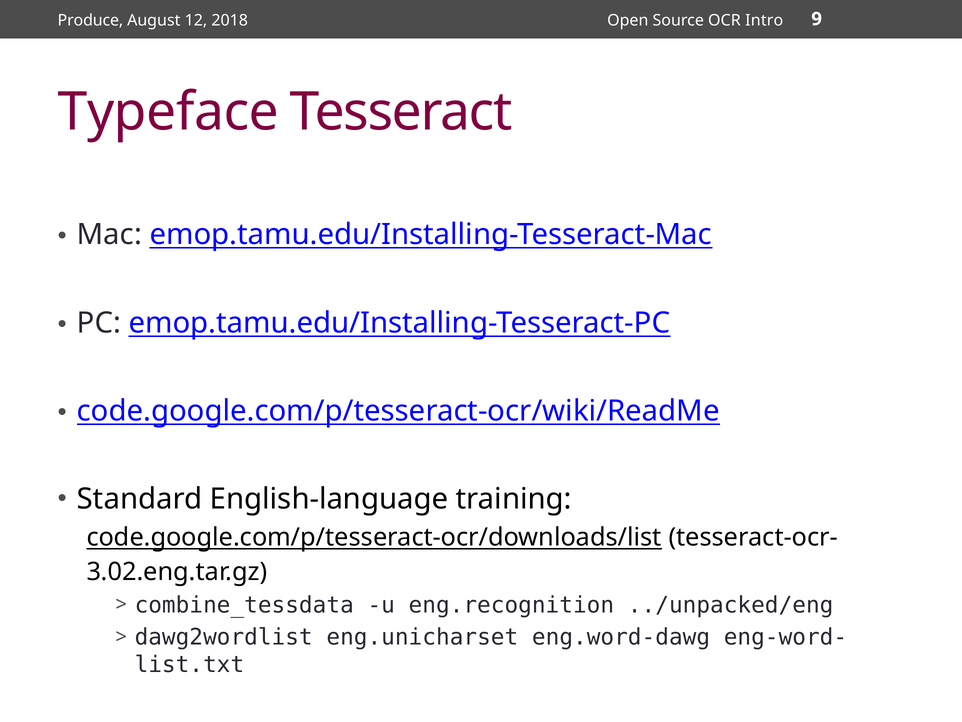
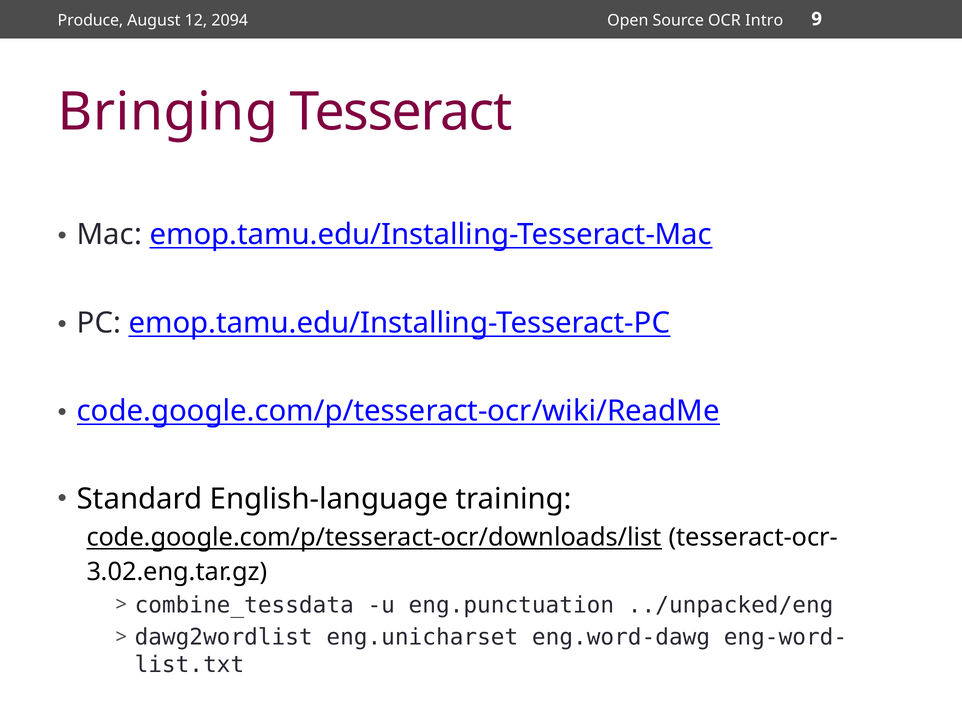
2018: 2018 -> 2094 (230, 20)
Typeface: Typeface -> Bringing (168, 112)
eng.recognition: eng.recognition -> eng.punctuation (511, 605)
